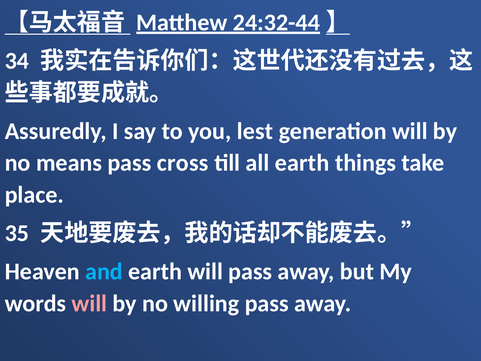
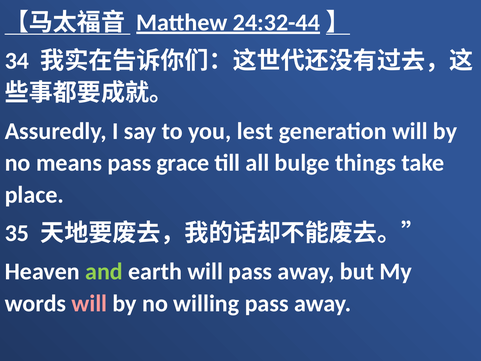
cross: cross -> grace (183, 163)
all earth: earth -> bulge (302, 163)
and colour: light blue -> light green (104, 271)
